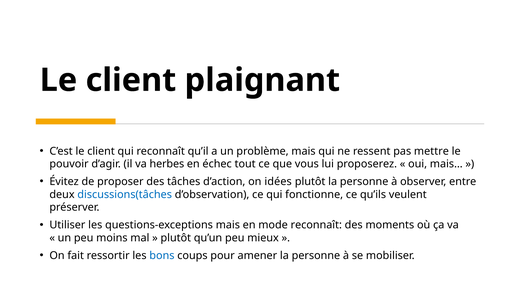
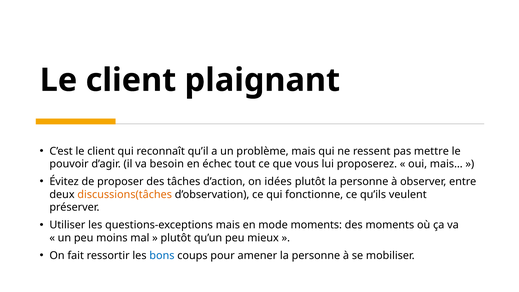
herbes: herbes -> besoin (167, 164)
discussions(tâches colour: blue -> orange (125, 195)
mode reconnaît: reconnaît -> moments (316, 225)
